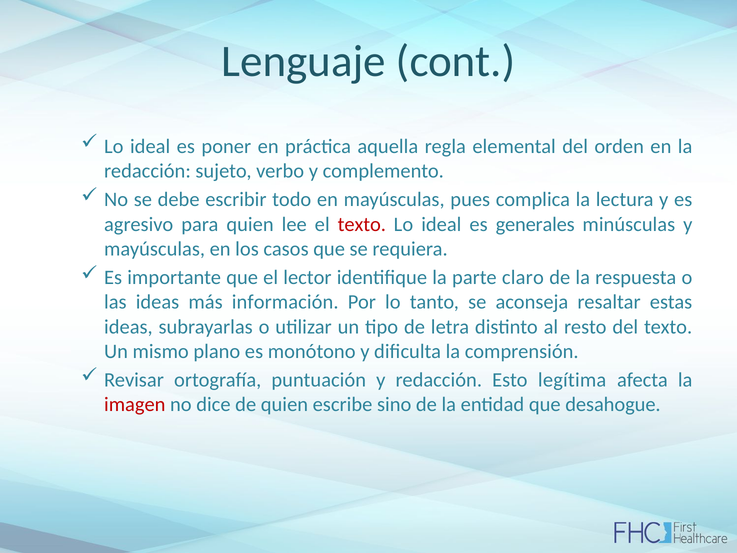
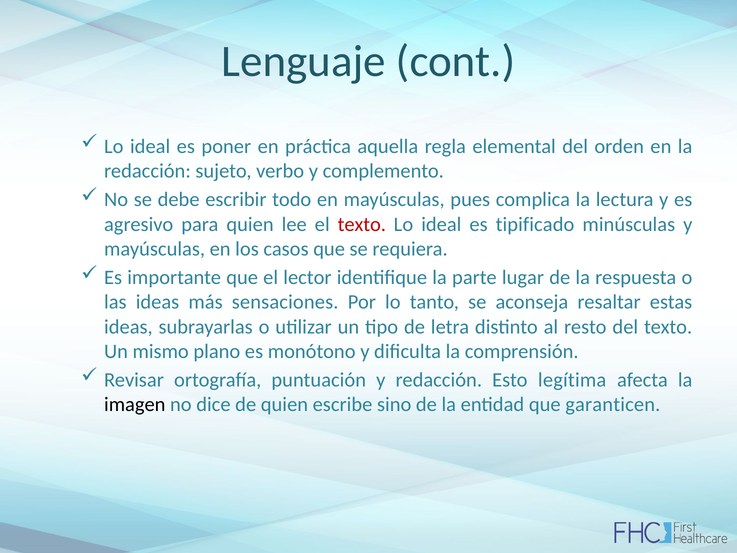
generales: generales -> tipificado (535, 224)
claro: claro -> lugar (523, 277)
información: información -> sensaciones (285, 302)
imagen colour: red -> black (135, 404)
desahogue: desahogue -> garanticen (613, 404)
